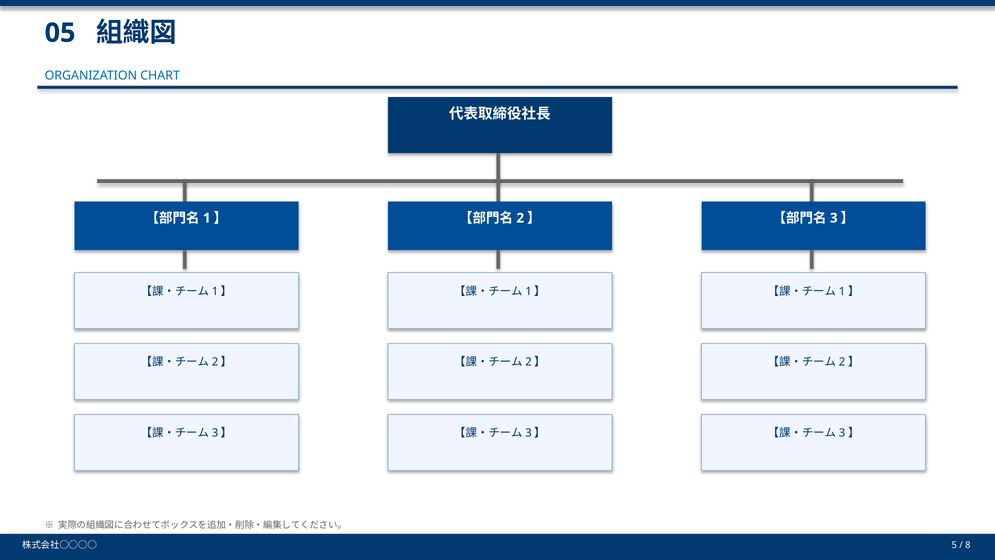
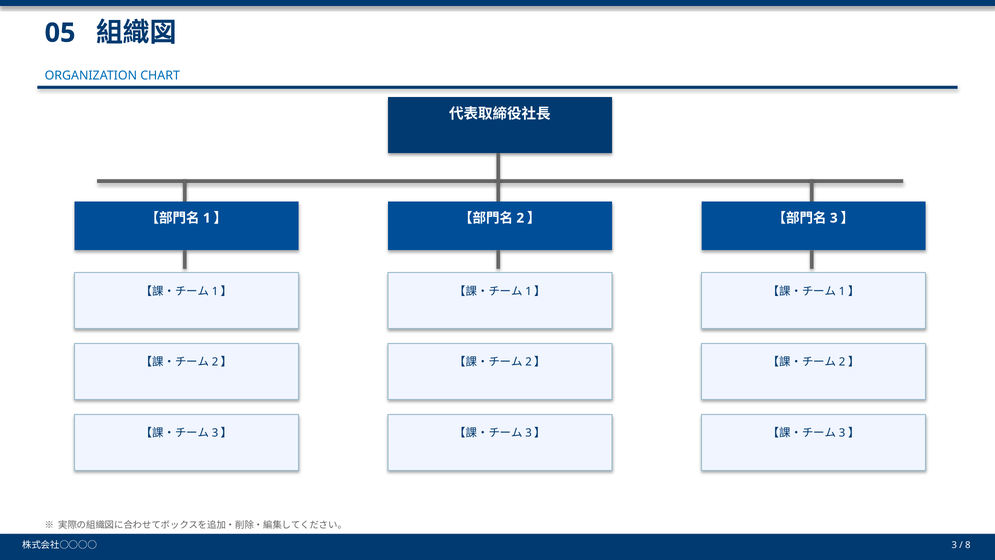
5: 5 -> 3 (954, 545)
